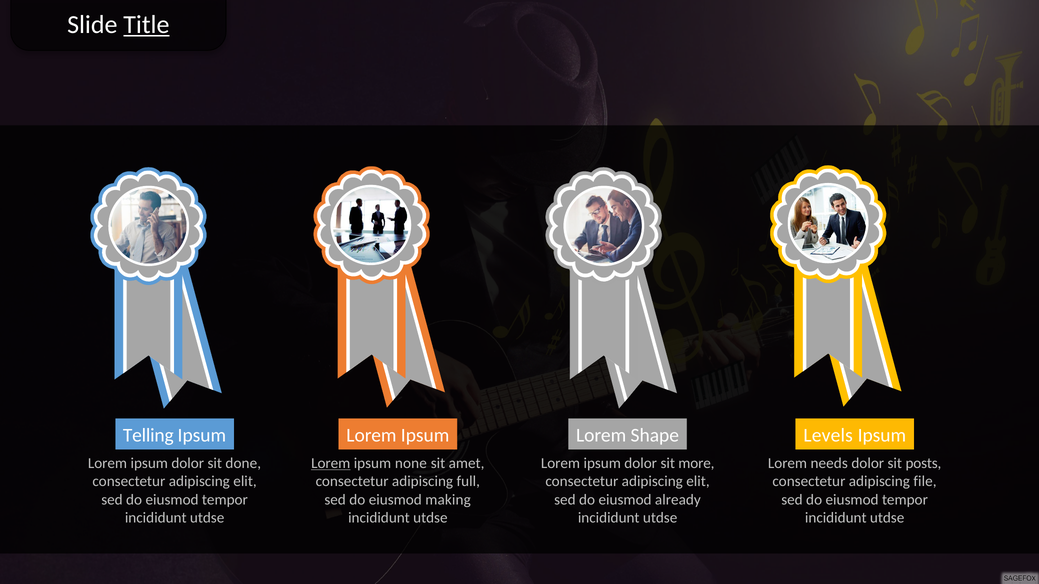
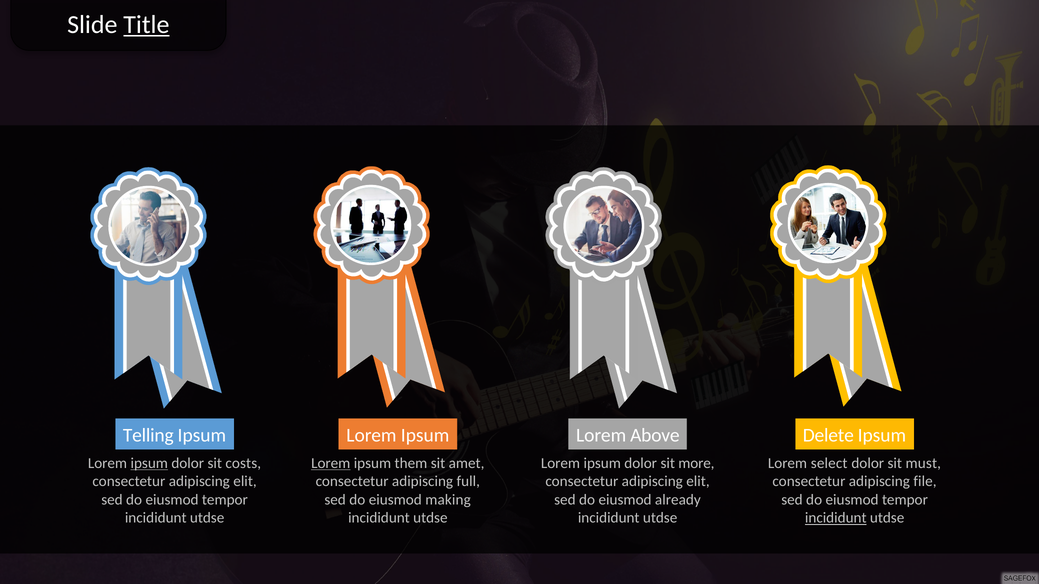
Shape: Shape -> Above (655, 436)
Levels: Levels -> Delete (828, 436)
ipsum underline: none -> present (149, 464)
done: done -> costs (243, 464)
none: none -> them (411, 464)
needs: needs -> select (829, 464)
posts: posts -> must (923, 464)
incididunt underline: none -> present (836, 518)
